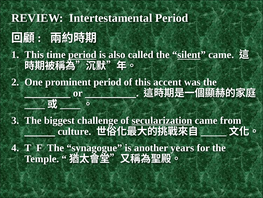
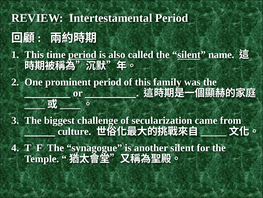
silent came: came -> name (221, 55)
accent: accent -> family (167, 82)
secularization underline: present -> none (162, 120)
another years: years -> silent (182, 147)
